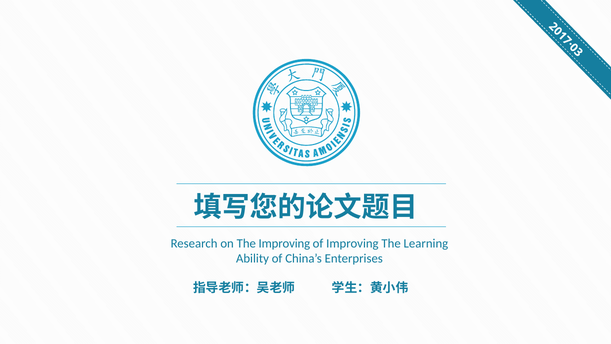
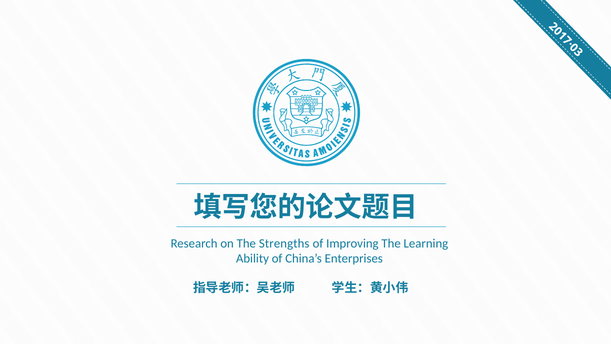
The Improving: Improving -> Strengths (284, 243)
